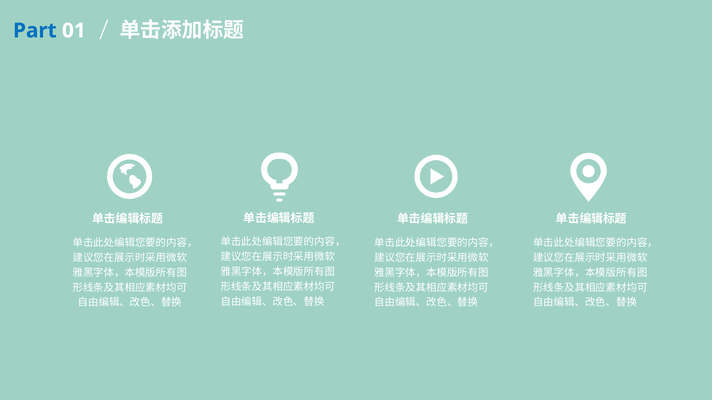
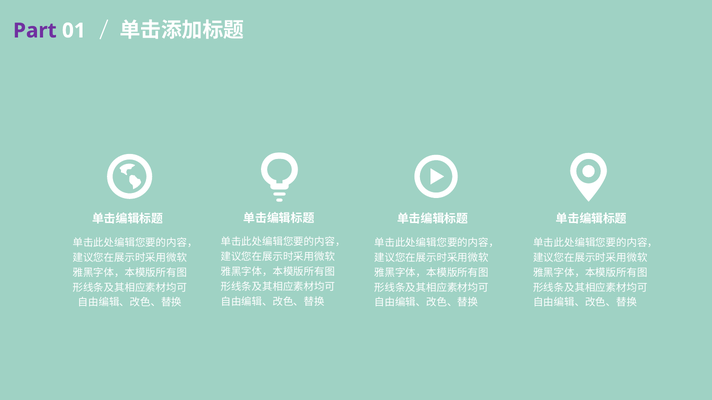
Part colour: blue -> purple (35, 31)
